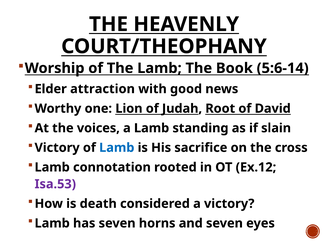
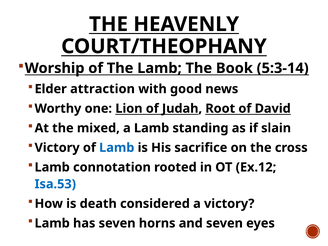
5:6-14: 5:6-14 -> 5:3-14 (283, 68)
voices: voices -> mixed (98, 128)
Isa.53 colour: purple -> blue (55, 184)
